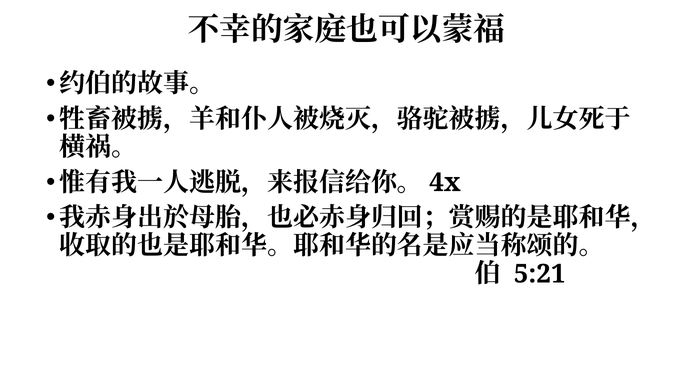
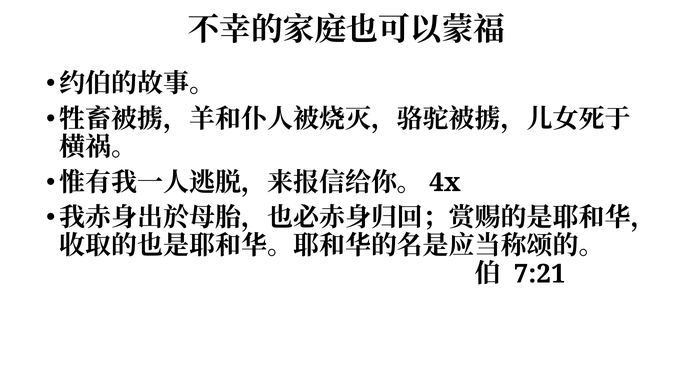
5:21: 5:21 -> 7:21 (540, 274)
